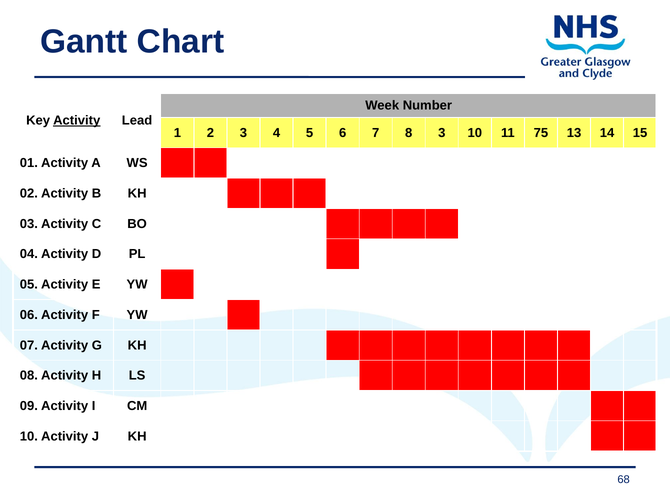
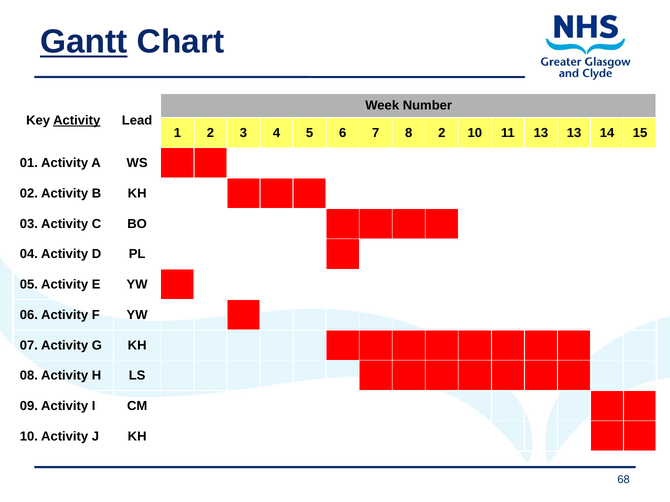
Gantt underline: none -> present (84, 42)
8 3: 3 -> 2 (442, 133)
11 75: 75 -> 13 (541, 133)
